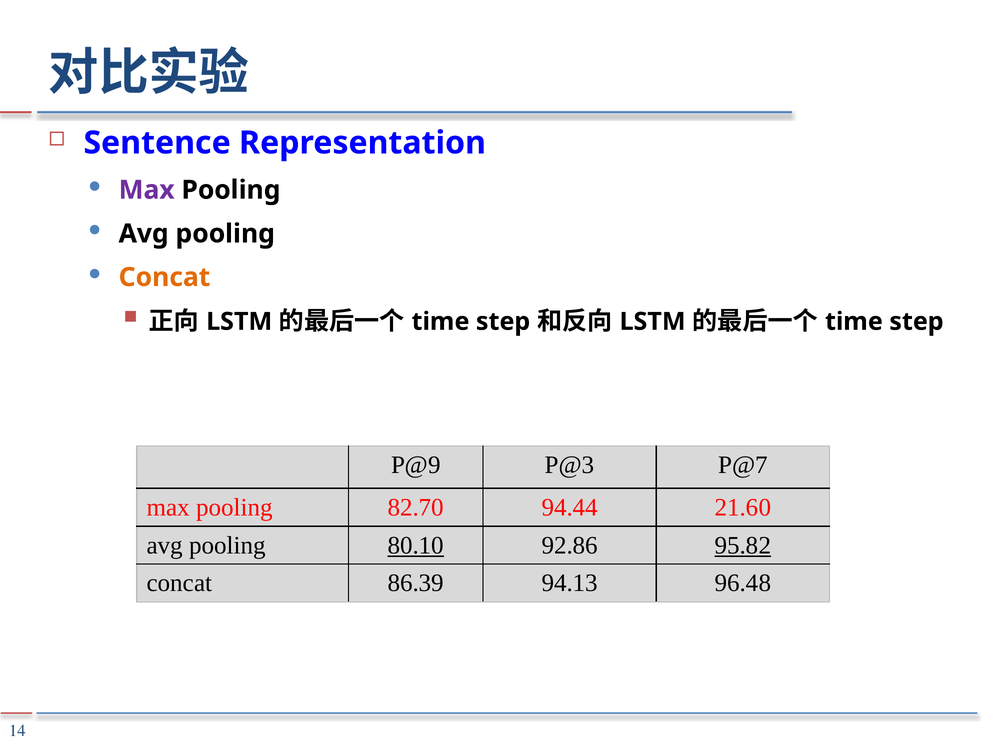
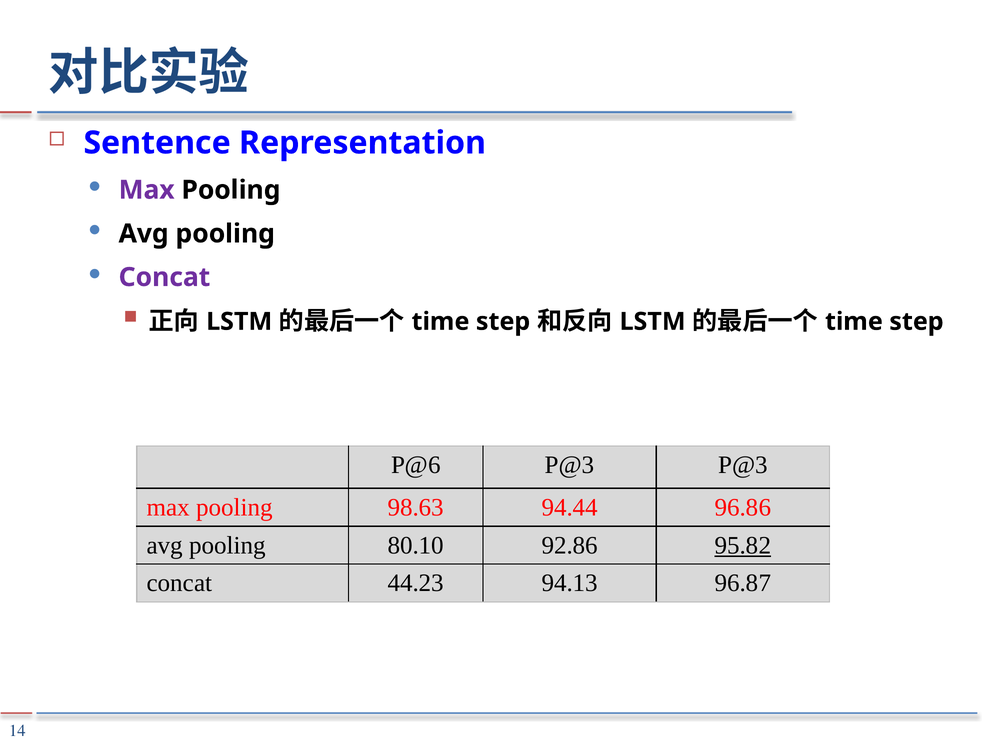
Concat colour: orange -> purple (164, 277)
P@9: P@9 -> P@6 (416, 465)
P@3 P@7: P@7 -> P@3 (743, 465)
82.70: 82.70 -> 98.63 (416, 507)
21.60: 21.60 -> 96.86 (743, 507)
80.10 underline: present -> none (416, 545)
86.39: 86.39 -> 44.23 (416, 583)
96.48: 96.48 -> 96.87 (743, 583)
